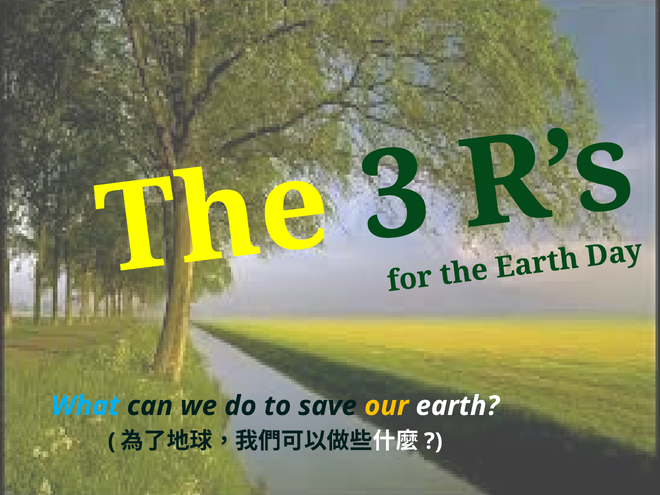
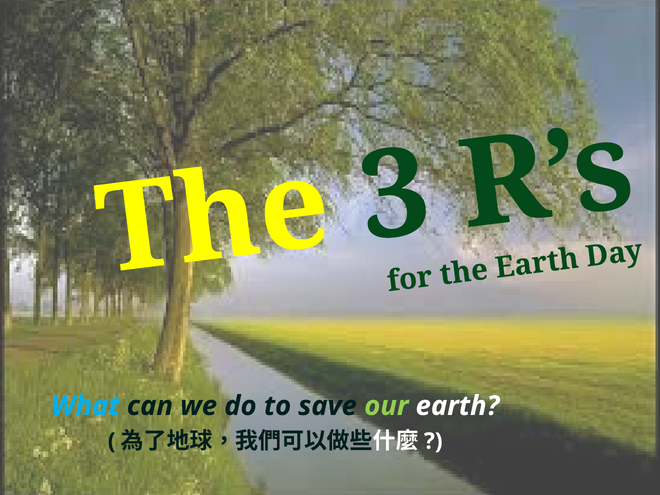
our colour: yellow -> light green (386, 406)
